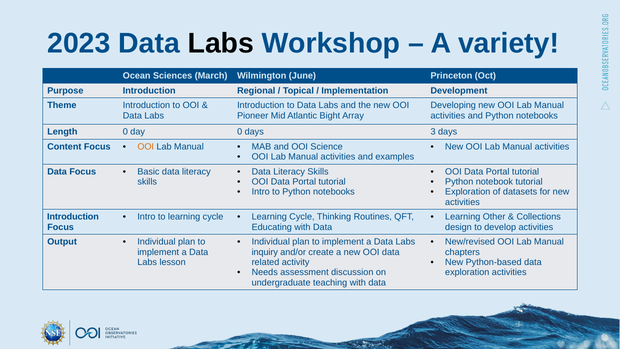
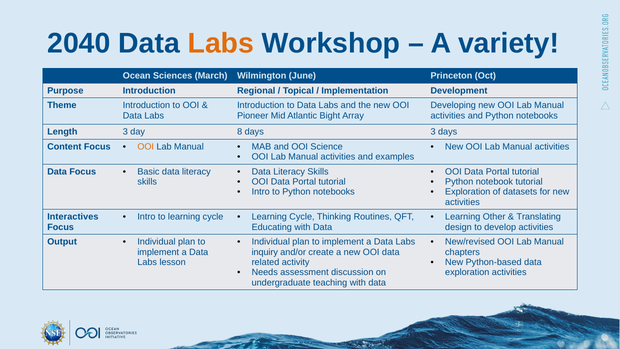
2023: 2023 -> 2040 (79, 43)
Labs colour: black -> orange (221, 43)
Length 0: 0 -> 3 (125, 132)
day 0: 0 -> 8 (240, 132)
Introduction: Introduction -> Interactives (73, 217)
Collections: Collections -> Translating (539, 217)
